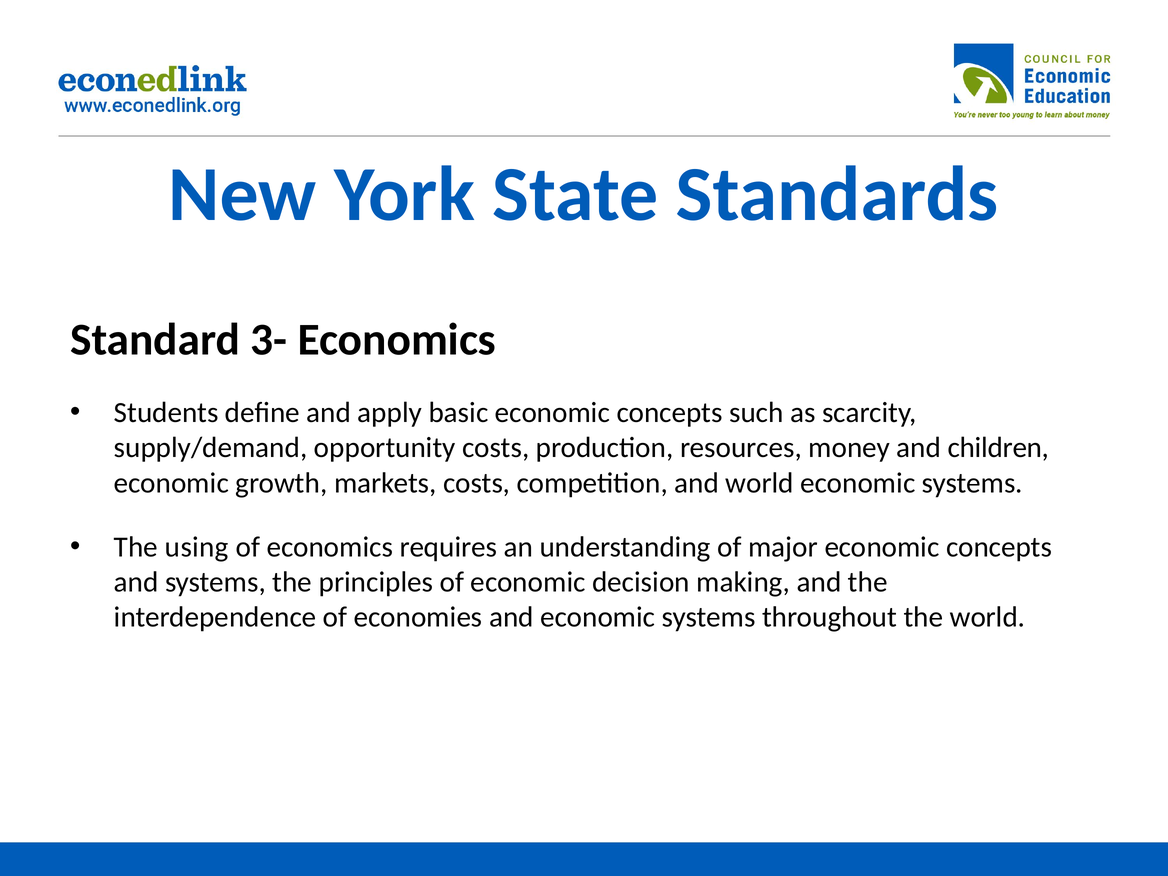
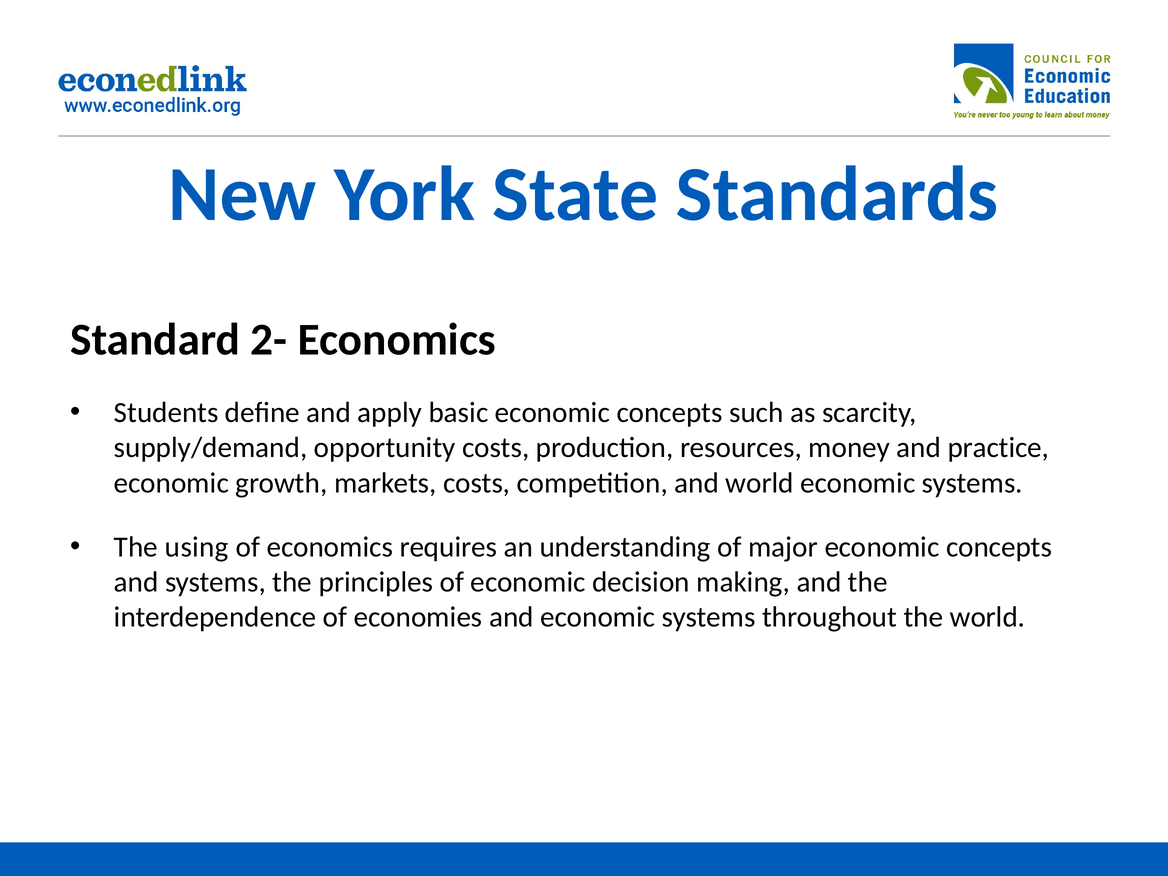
3-: 3- -> 2- (269, 340)
children: children -> practice (998, 448)
